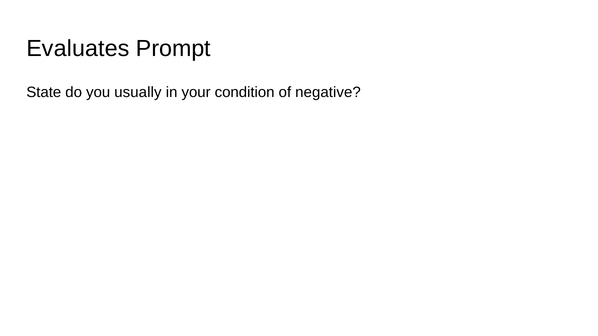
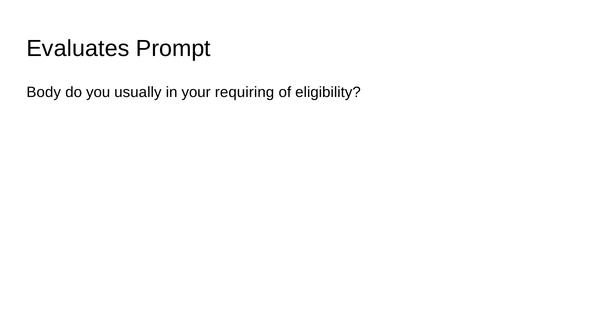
State: State -> Body (44, 92)
condition: condition -> requiring (245, 92)
negative: negative -> eligibility (328, 92)
